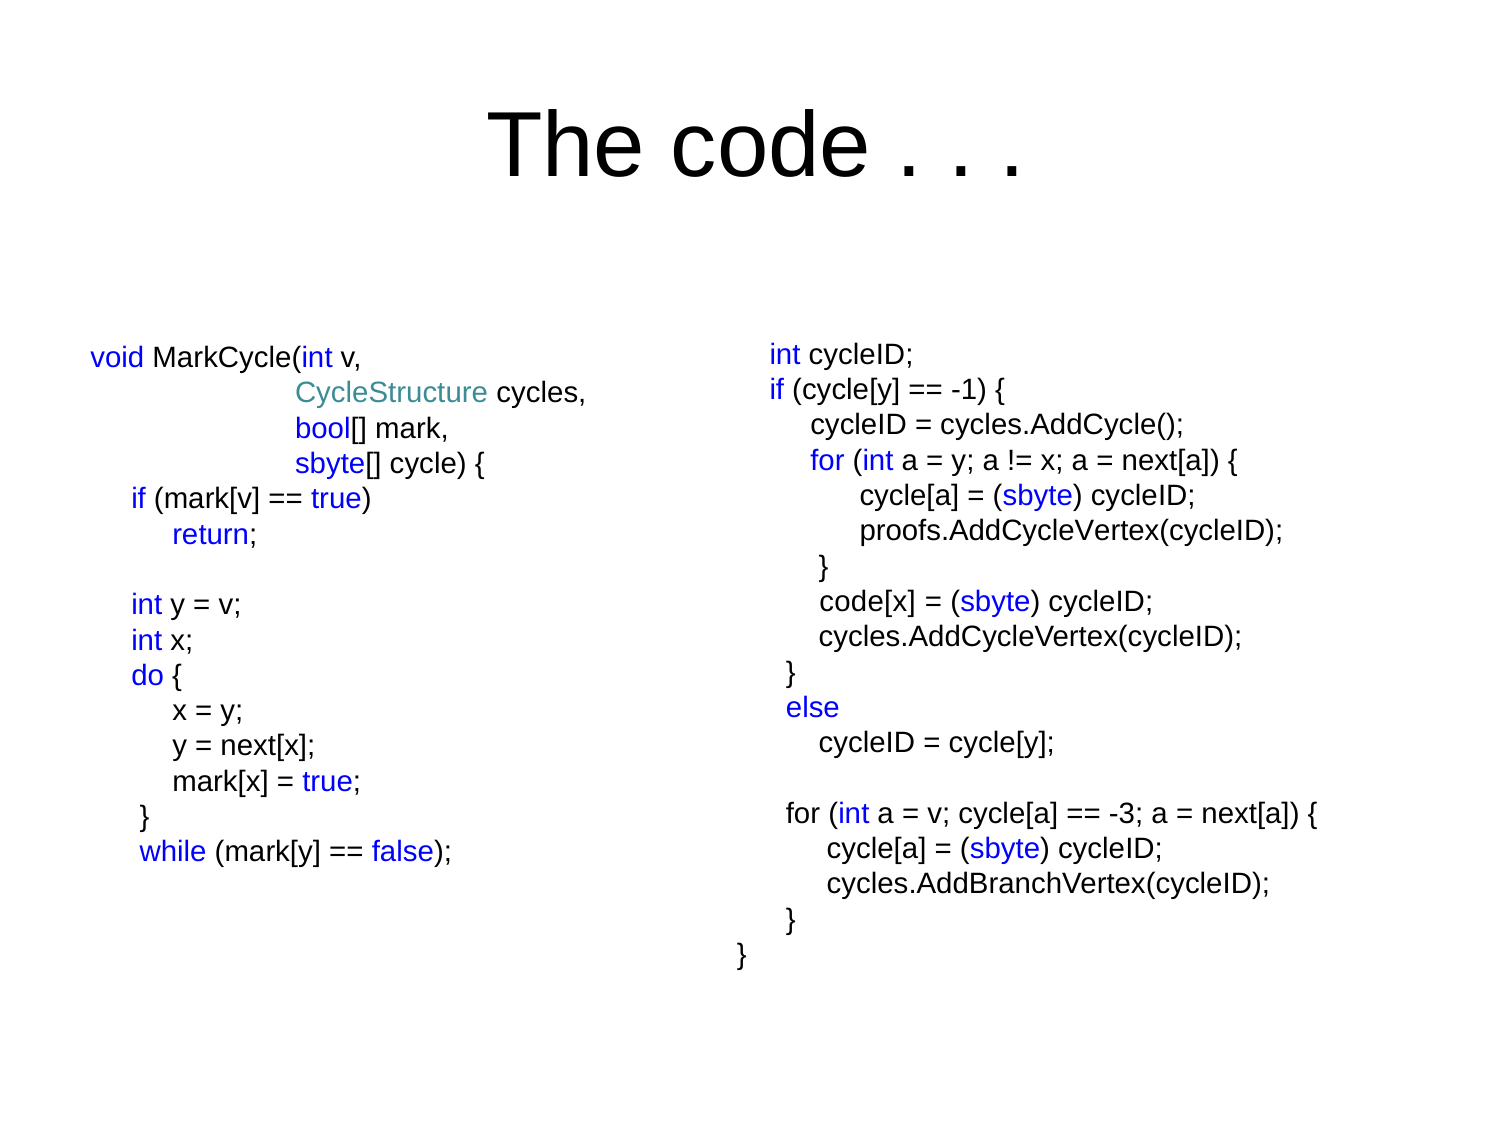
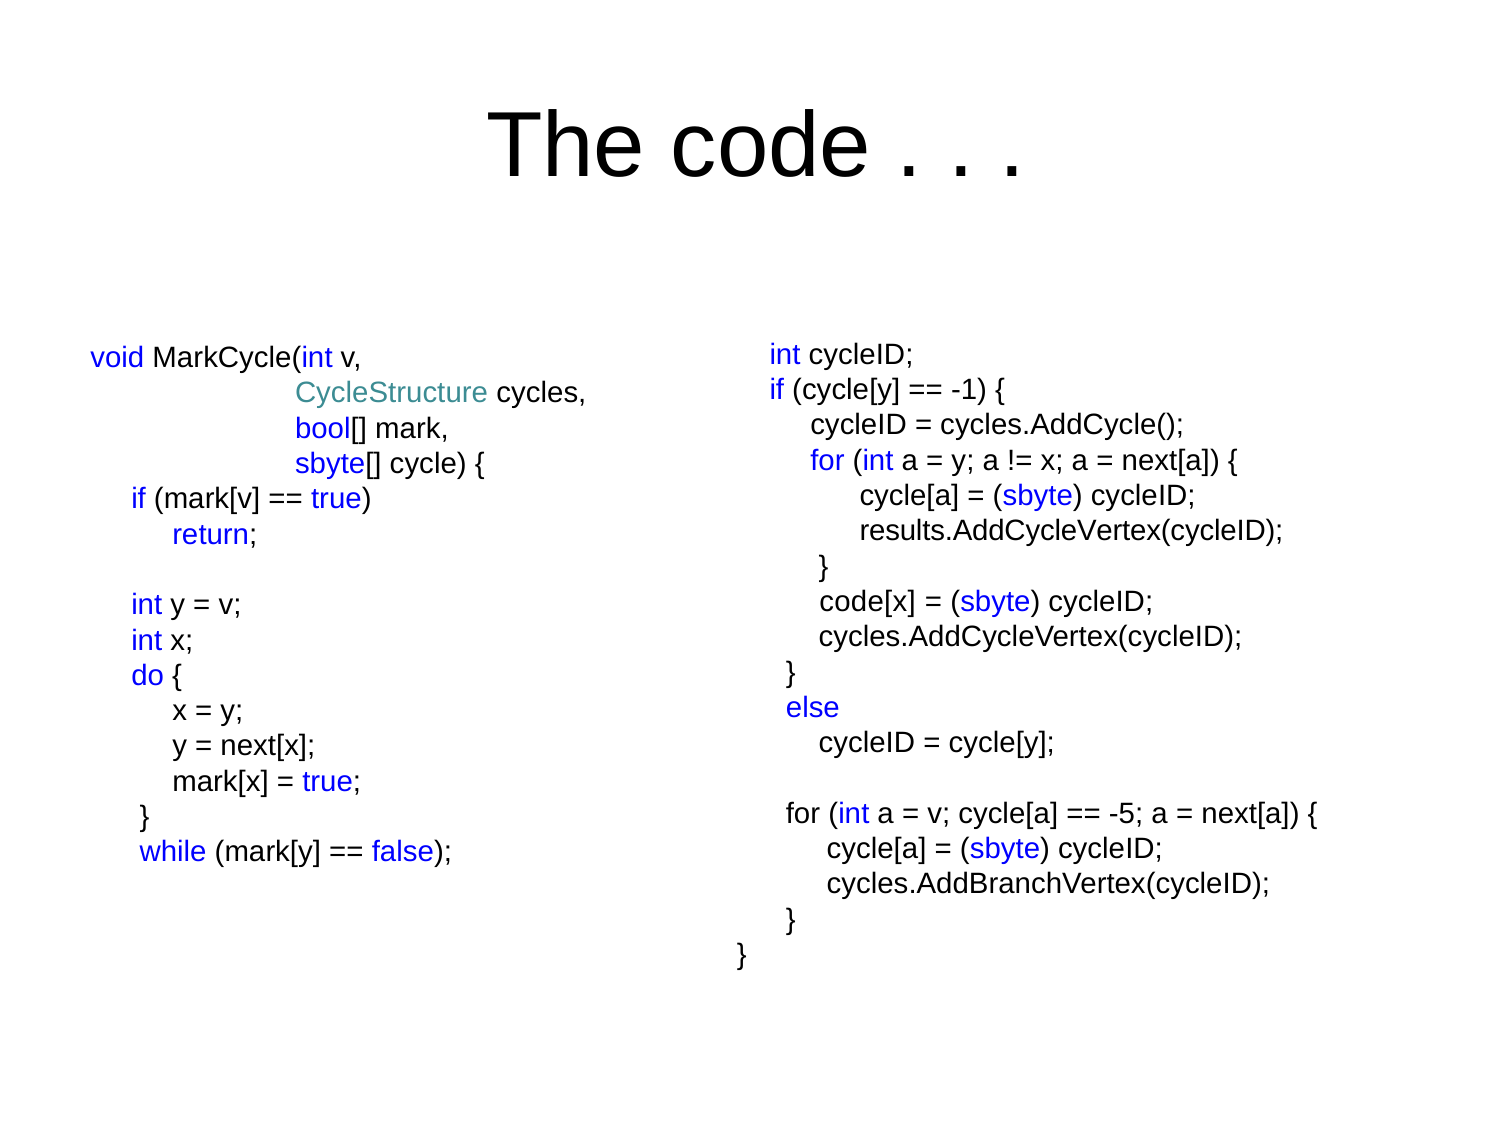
proofs.AddCycleVertex(cycleID: proofs.AddCycleVertex(cycleID -> results.AddCycleVertex(cycleID (1071, 531)
-3: -3 -> -5 (1126, 814)
